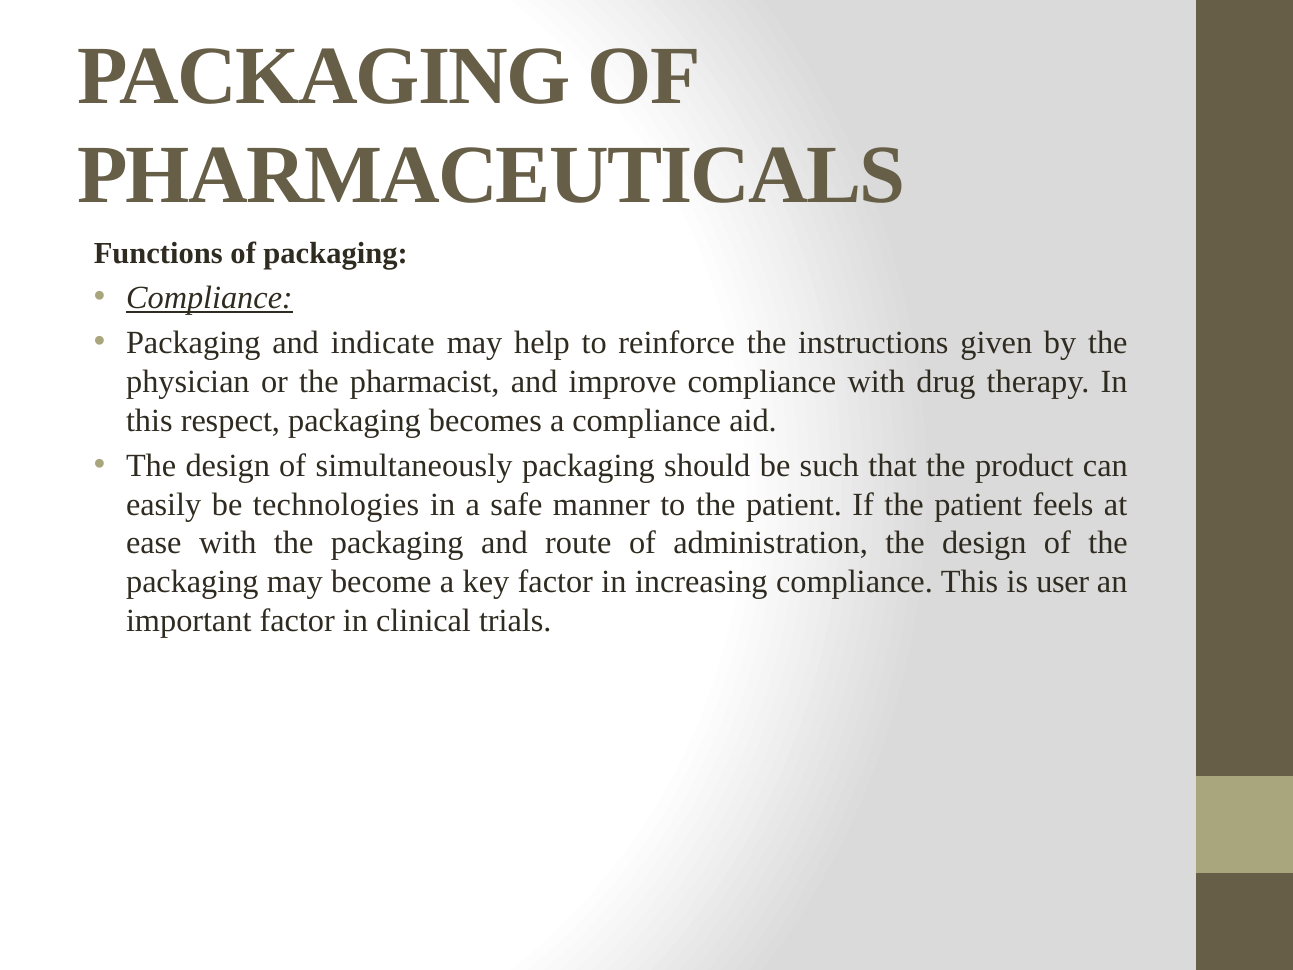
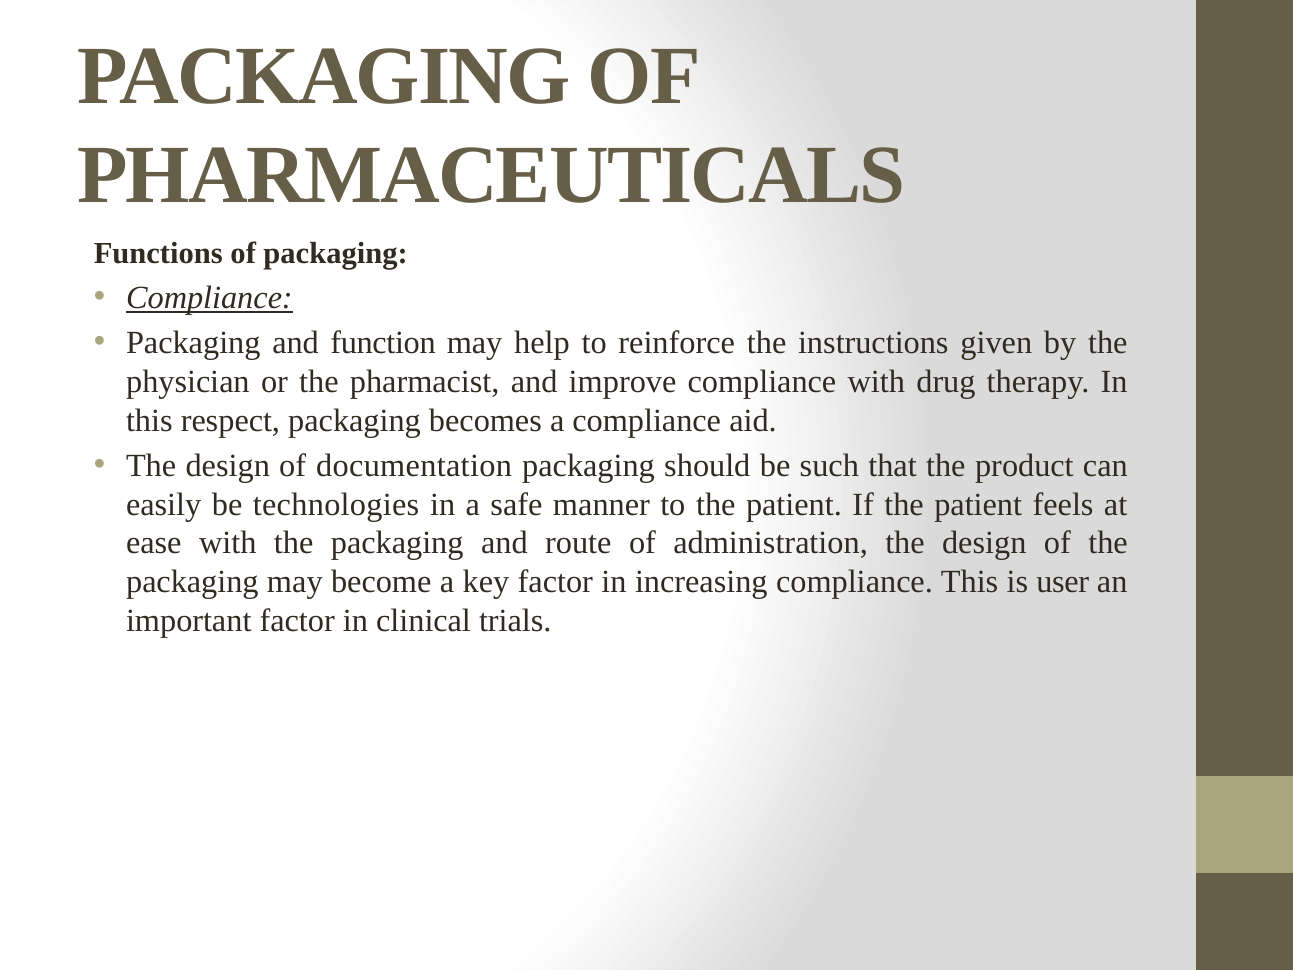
indicate: indicate -> function (383, 343)
simultaneously: simultaneously -> documentation (414, 466)
